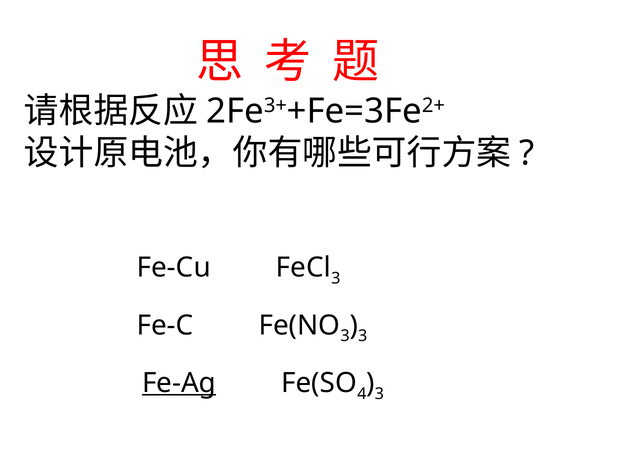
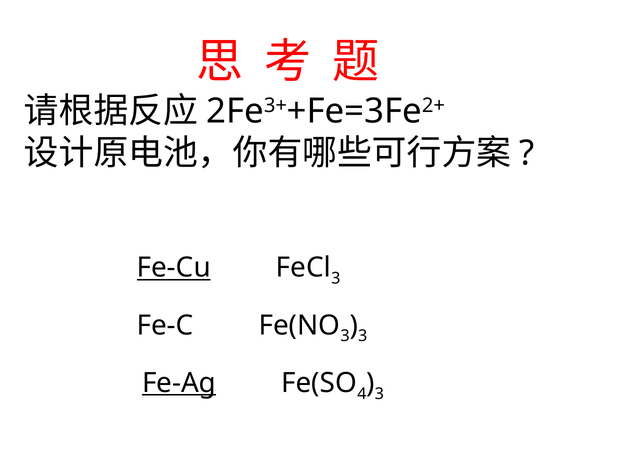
Fe-Cu underline: none -> present (174, 267)
